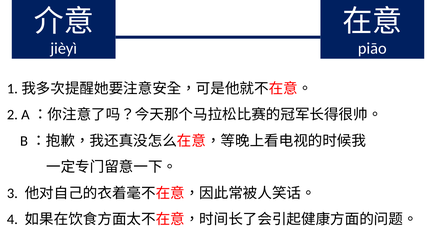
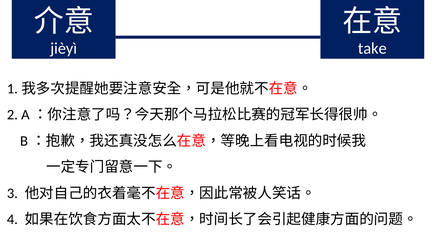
piāo: piāo -> take (372, 49)
